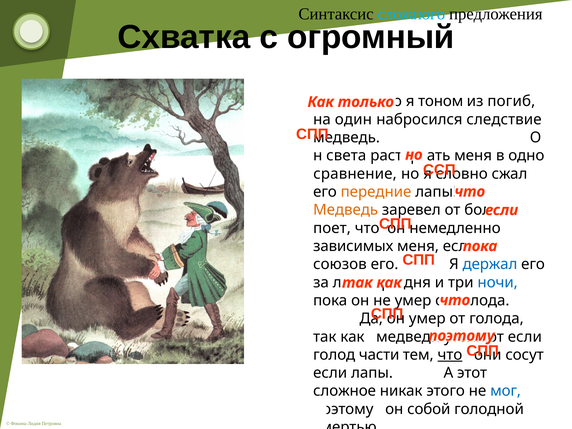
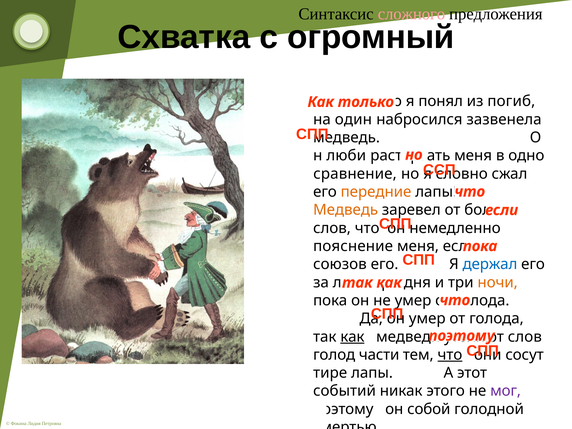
сложного colour: light blue -> pink (411, 14)
тоном: тоном -> понял (441, 101)
следствие: следствие -> зазвенела (504, 119)
света: света -> люби (346, 156)
поет: поет -> слов (332, 228)
зависимых: зависимых -> пояснение (353, 246)
ночи colour: blue -> orange (498, 282)
как underline: none -> present (352, 337)
если: если -> слов (525, 337)
если: если -> тире (330, 373)
сложное: сложное -> событий (344, 391)
мог colour: blue -> purple (506, 391)
